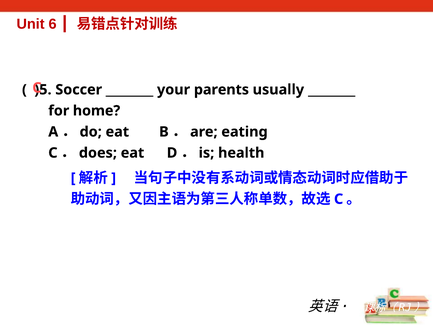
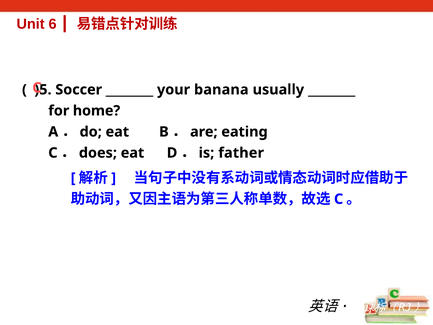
parents: parents -> banana (221, 90)
health: health -> father (241, 153)
